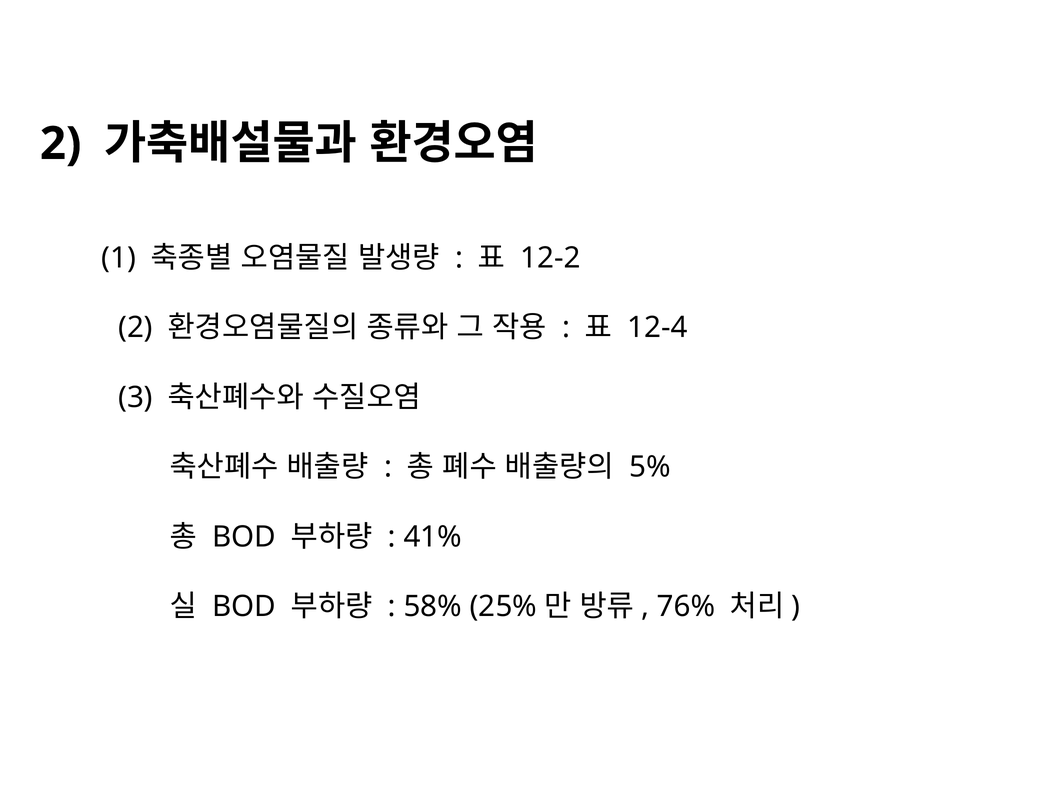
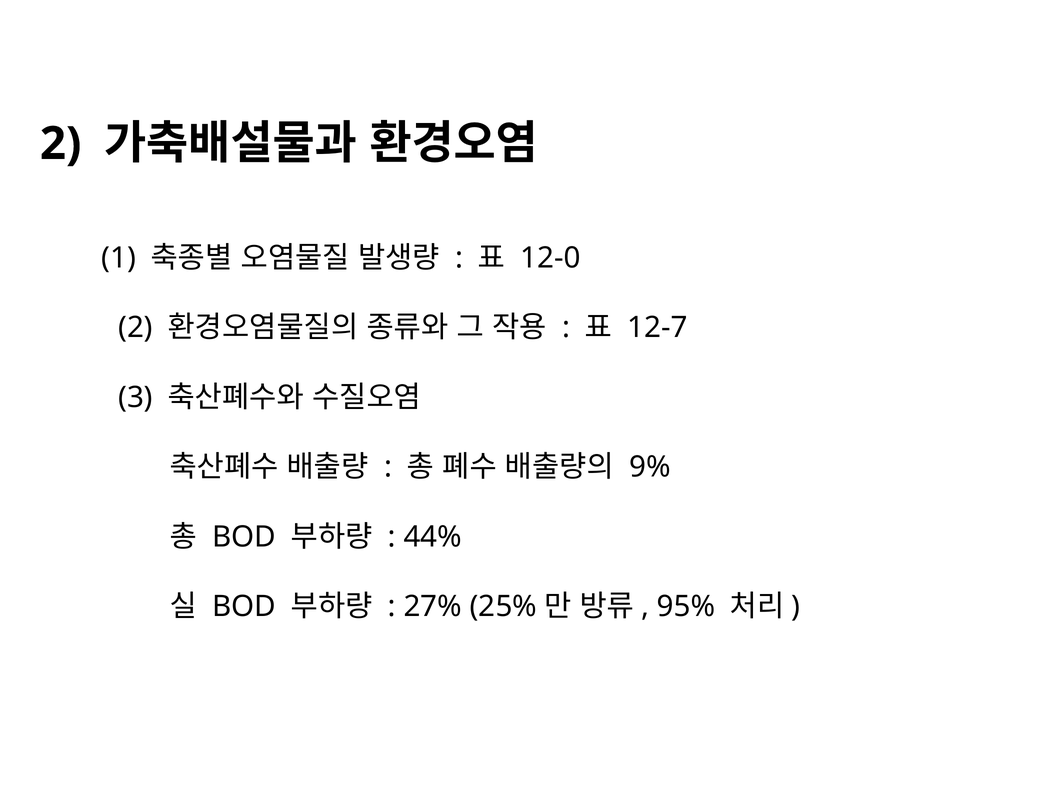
12-2: 12-2 -> 12-0 (550, 258)
12-4: 12-4 -> 12-7 (657, 328)
5%: 5% -> 9% (650, 467)
41%: 41% -> 44% (433, 537)
58%: 58% -> 27% (433, 607)
76%: 76% -> 95% (686, 607)
